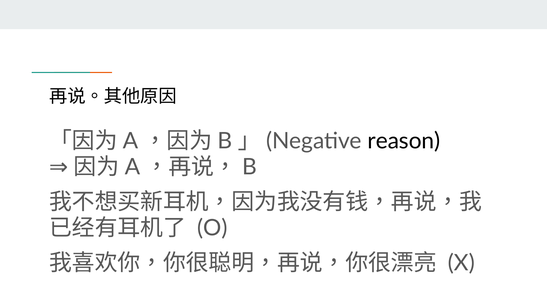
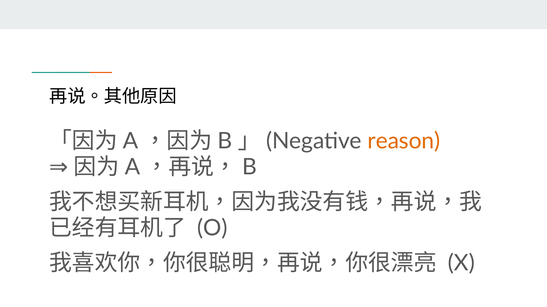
reason colour: black -> orange (404, 141)
